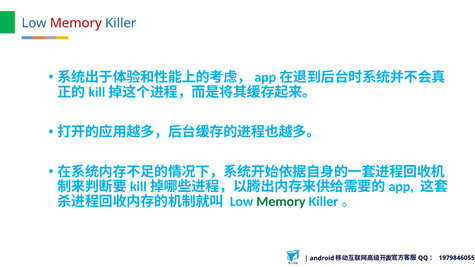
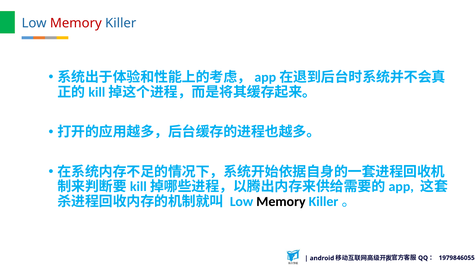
Memory colour: green -> black (281, 202)
